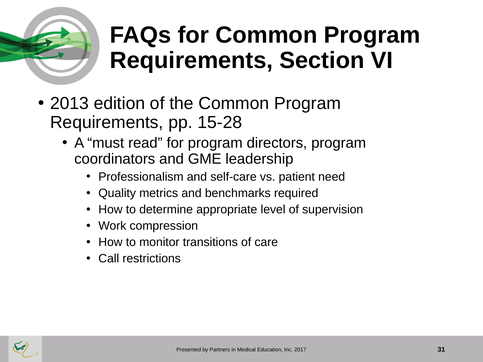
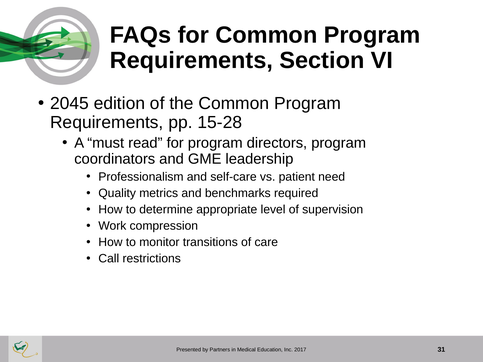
2013: 2013 -> 2045 (69, 104)
